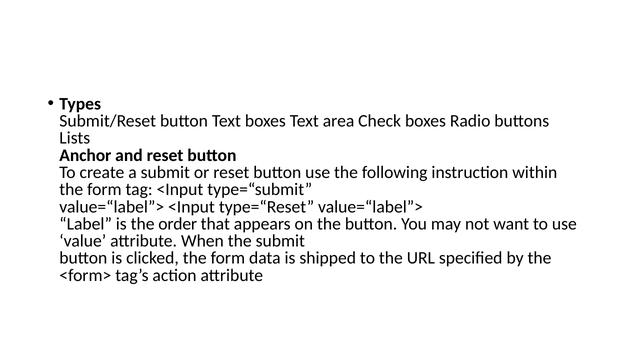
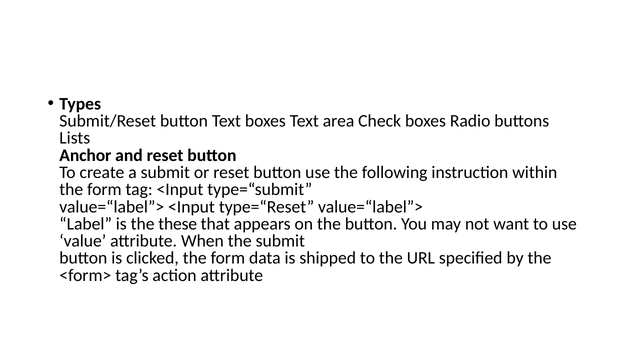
order: order -> these (178, 224)
